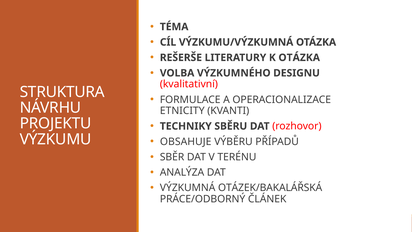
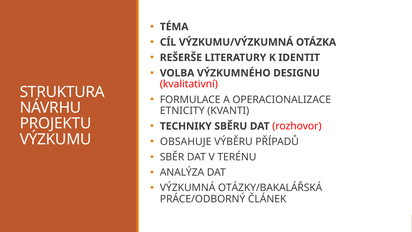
K OTÁZKA: OTÁZKA -> IDENTIT (299, 58)
OTÁZEK/BAKALÁŘSKÁ: OTÁZEK/BAKALÁŘSKÁ -> OTÁZKY/BAKALÁŘSKÁ (270, 188)
